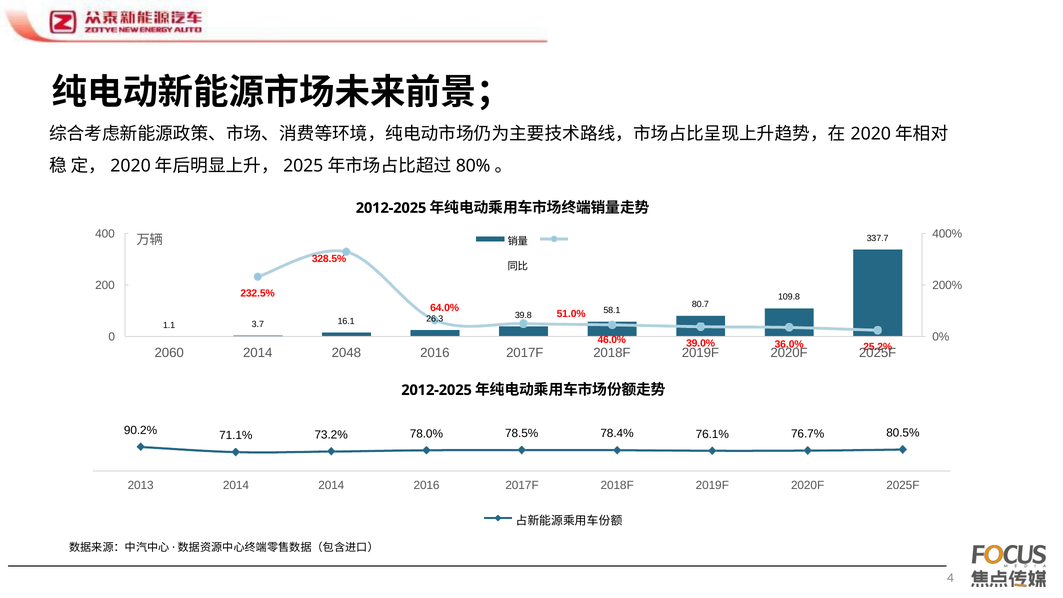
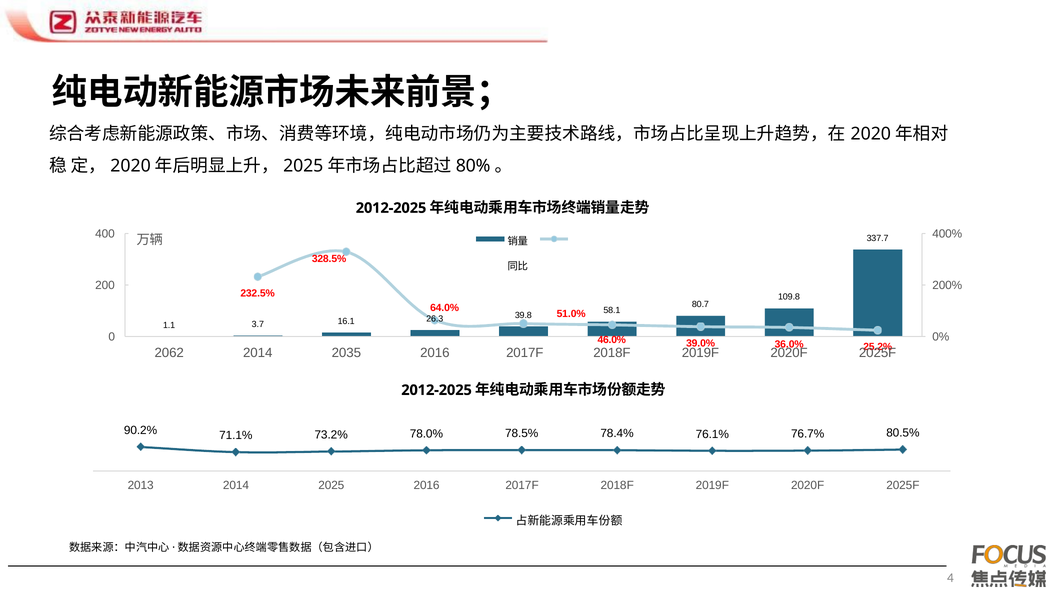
2060: 2060 -> 2062 (169, 353)
2048: 2048 -> 2035 (346, 353)
2014 2014: 2014 -> 2025 (331, 485)
